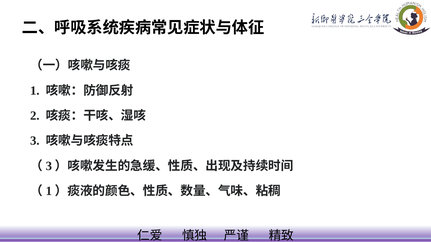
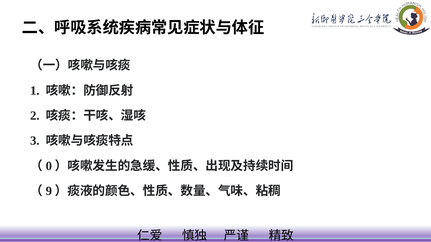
3: 3 -> 0 (49, 166)
1: 1 -> 9 (49, 191)
